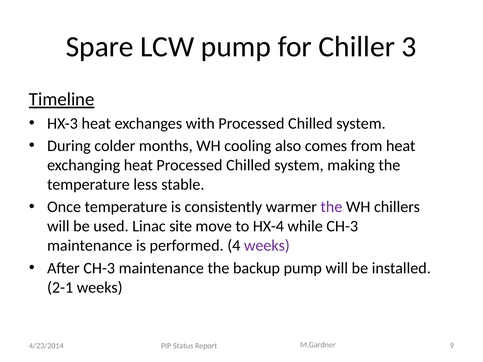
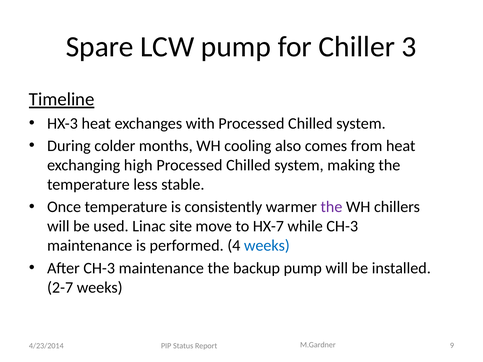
exchanging heat: heat -> high (138, 165)
HX-4: HX-4 -> HX-7 (268, 226)
weeks colour: purple -> blue (267, 246)
2-1: 2-1 -> 2-7 (60, 288)
